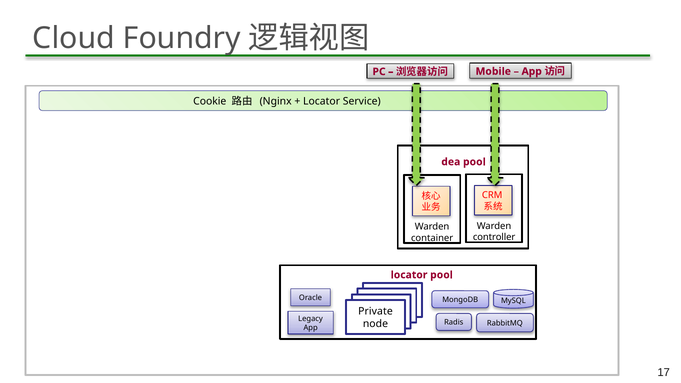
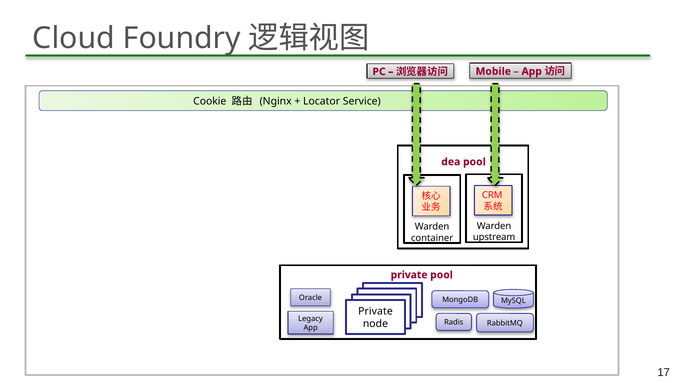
controller: controller -> upstream (494, 237)
locator: locator -> private (409, 275)
